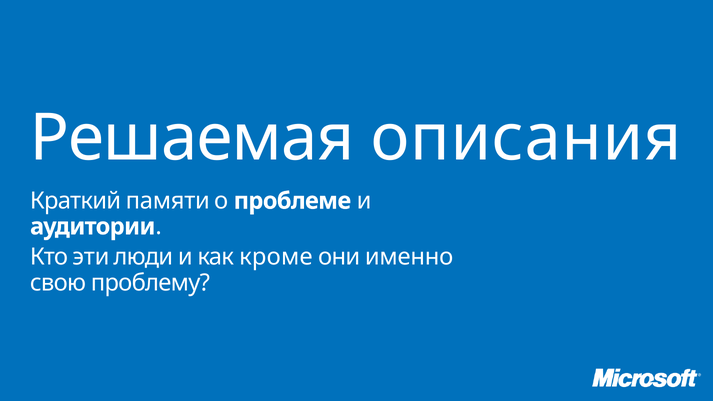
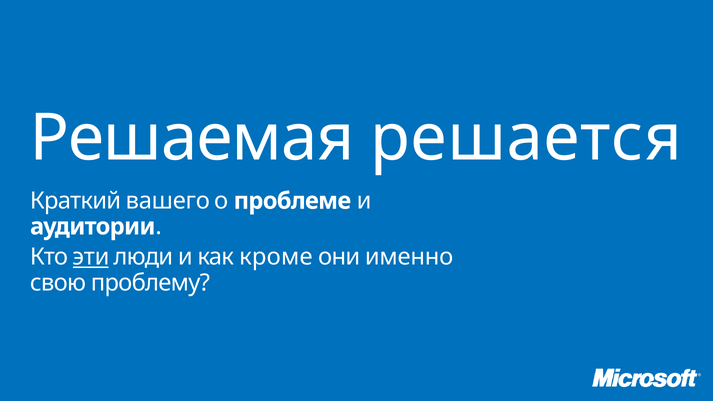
описания: описания -> решается (526, 138)
памяти: памяти -> вашего (168, 201)
эти underline: none -> present (91, 257)
